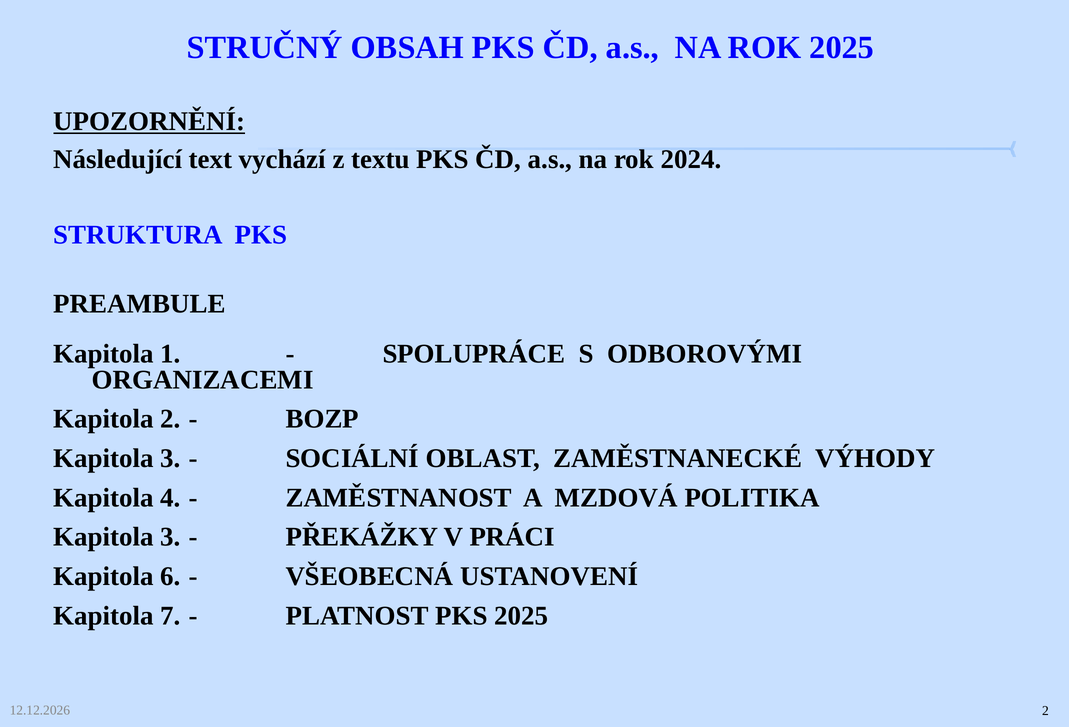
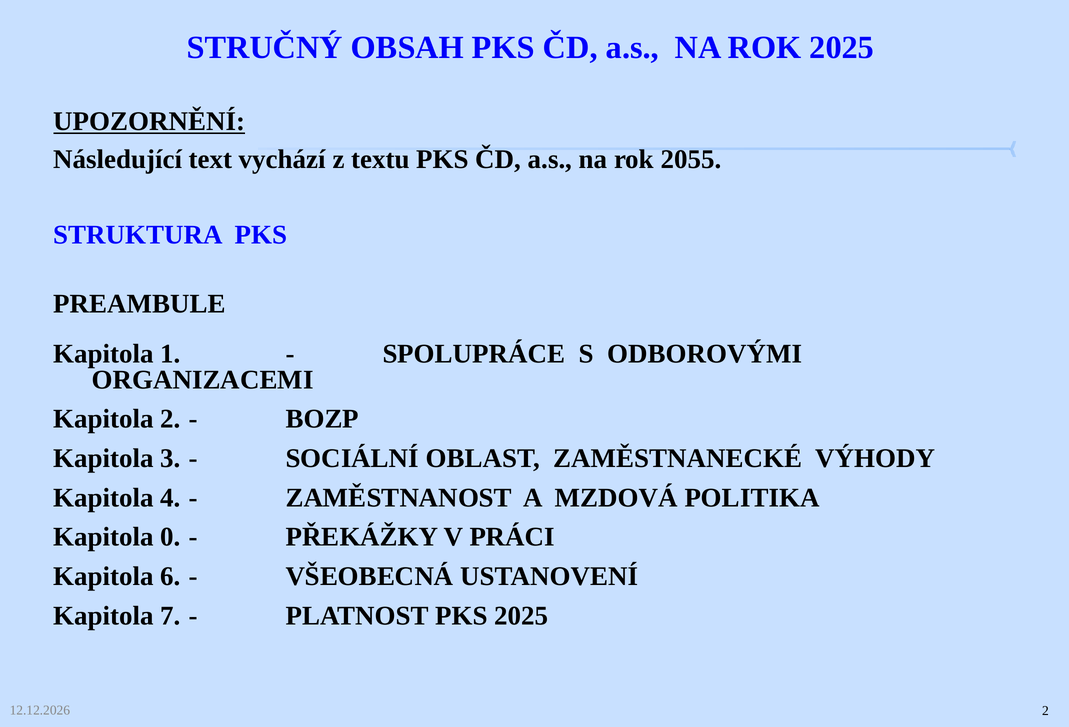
2024: 2024 -> 2055 (691, 159)
3: 3 -> 0 (170, 537)
